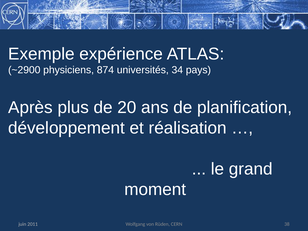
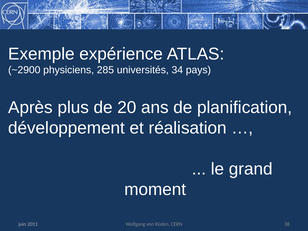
874: 874 -> 285 (105, 70)
